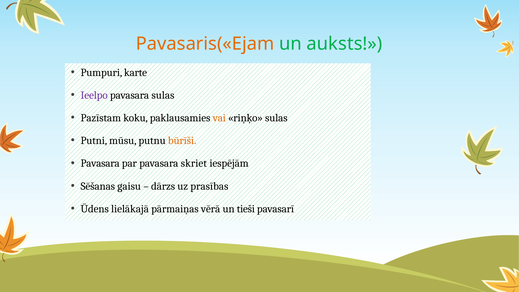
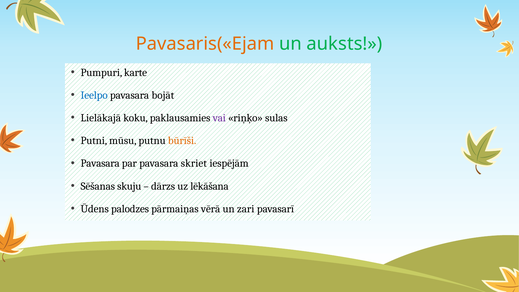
Ieelpo colour: purple -> blue (94, 95)
pavasara sulas: sulas -> bojāt (163, 95)
Pazīstam: Pazīstam -> Lielākajā (101, 118)
vai colour: orange -> purple (219, 118)
gaisu: gaisu -> skuju (129, 186)
prasības: prasības -> lēkāšana (209, 186)
lielākajā: lielākajā -> palodzes (130, 209)
tieši: tieši -> zari (246, 209)
